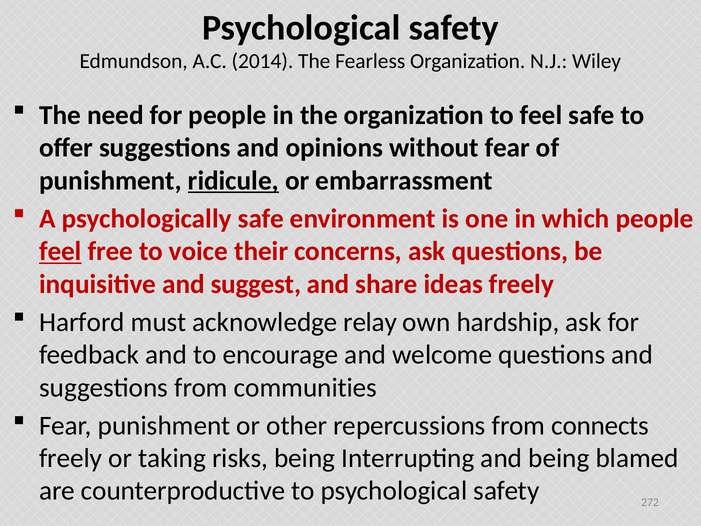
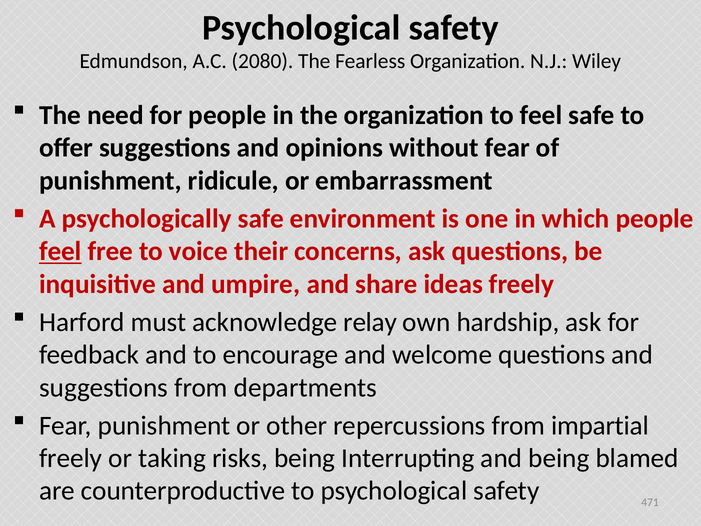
2014: 2014 -> 2080 (262, 61)
ridicule underline: present -> none (233, 180)
suggest: suggest -> umpire (256, 284)
communities: communities -> departments (305, 387)
connects: connects -> impartial (600, 425)
272: 272 -> 471 (650, 502)
